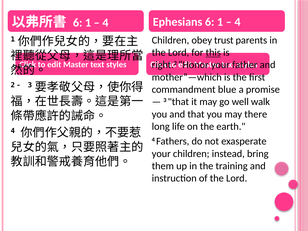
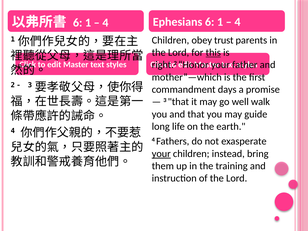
blue: blue -> days (227, 89)
there: there -> guide (256, 114)
your underline: none -> present (161, 154)
